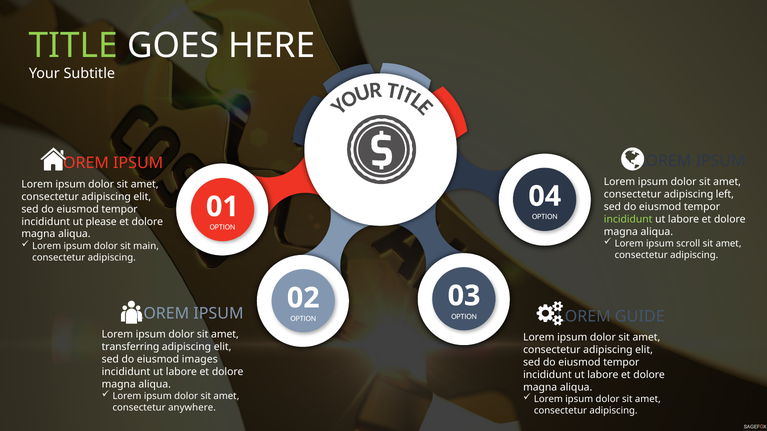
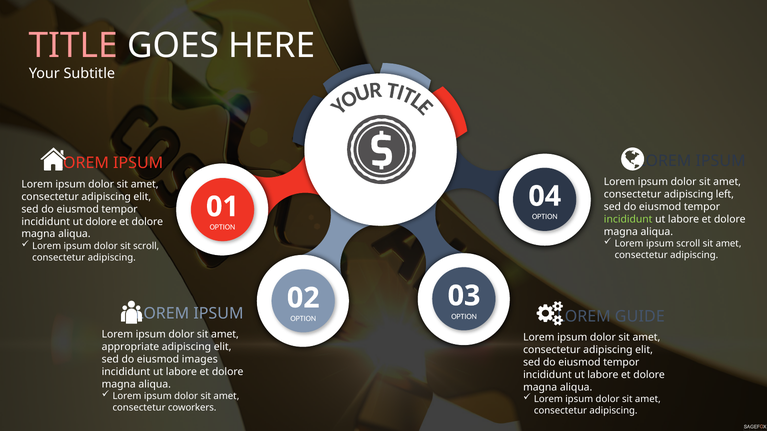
TITLE colour: light green -> pink (73, 46)
ut please: please -> dolore (101, 222)
sit main: main -> scroll (146, 246)
transferring: transferring -> appropriate (130, 347)
anywhere: anywhere -> coworkers (192, 408)
